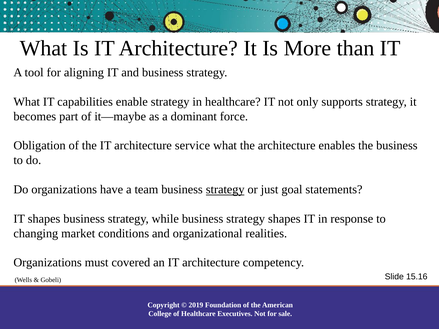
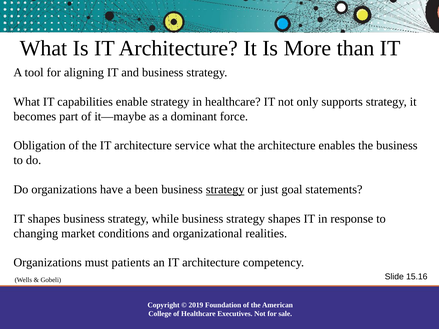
team: team -> been (146, 190)
covered: covered -> patients (131, 263)
